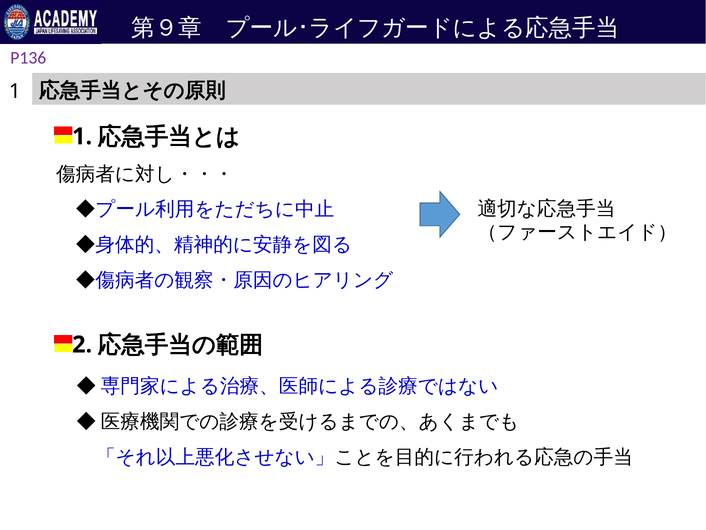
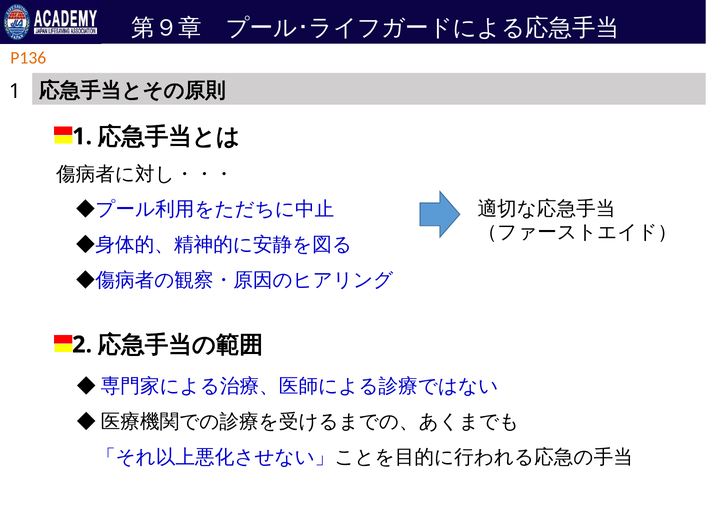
P136 colour: purple -> orange (28, 58)
